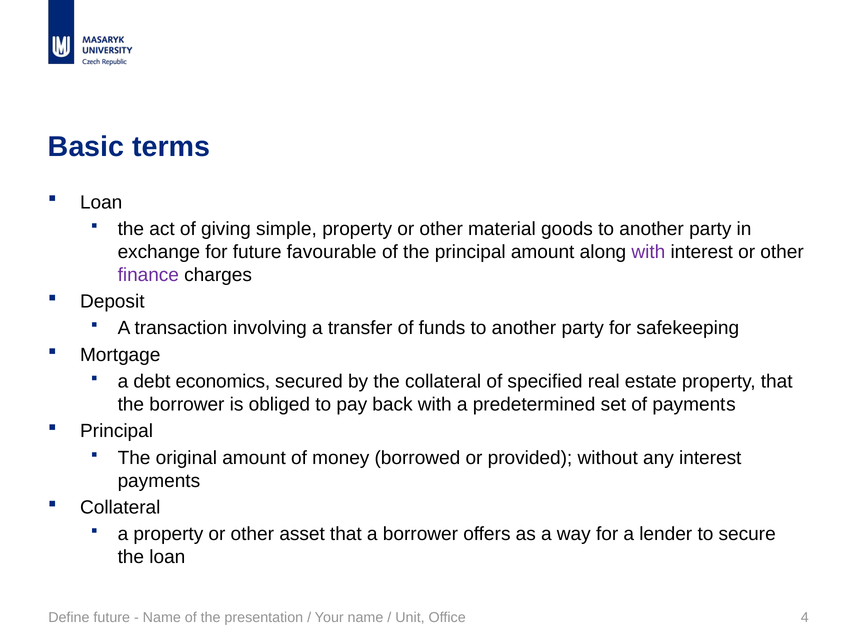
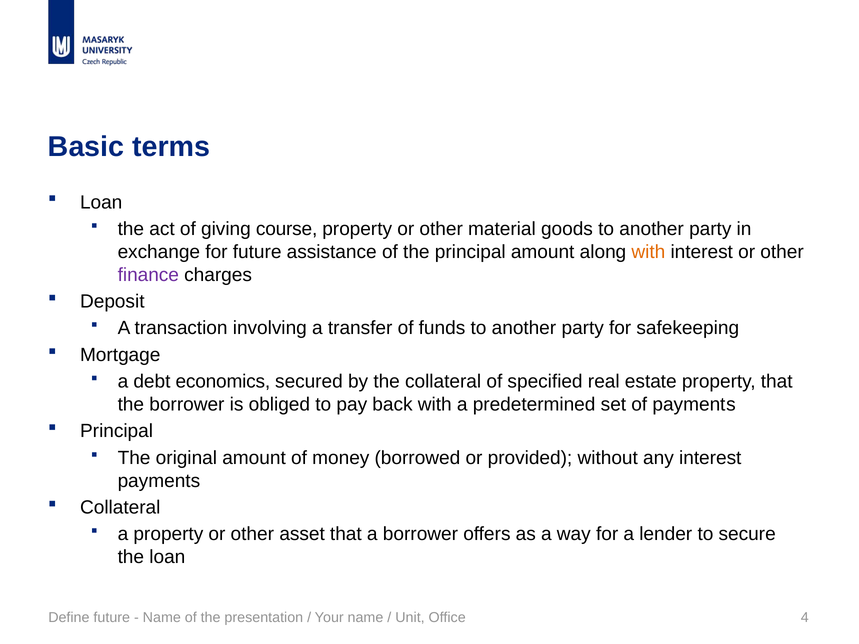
simple: simple -> course (287, 229)
favourable: favourable -> assistance (332, 252)
with colour: purple -> orange (648, 252)
